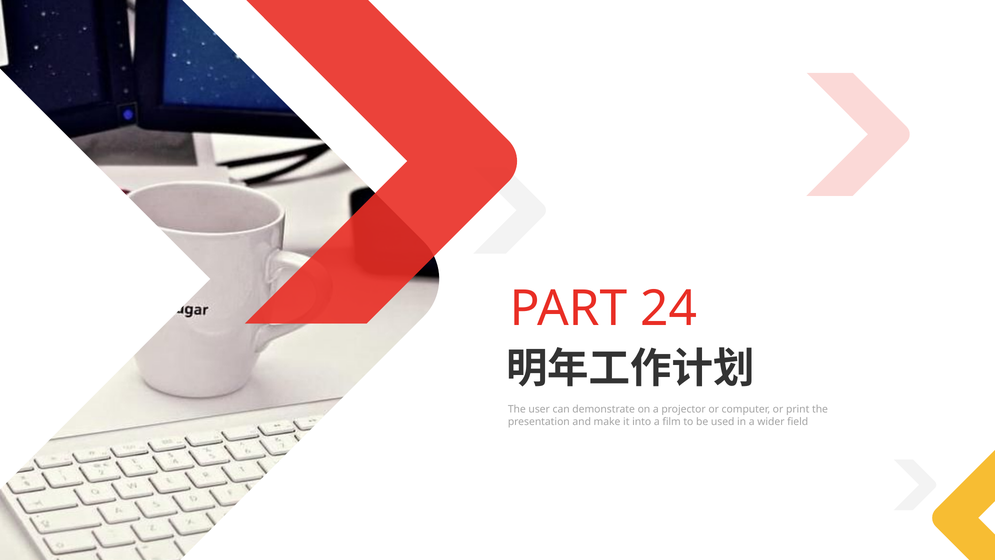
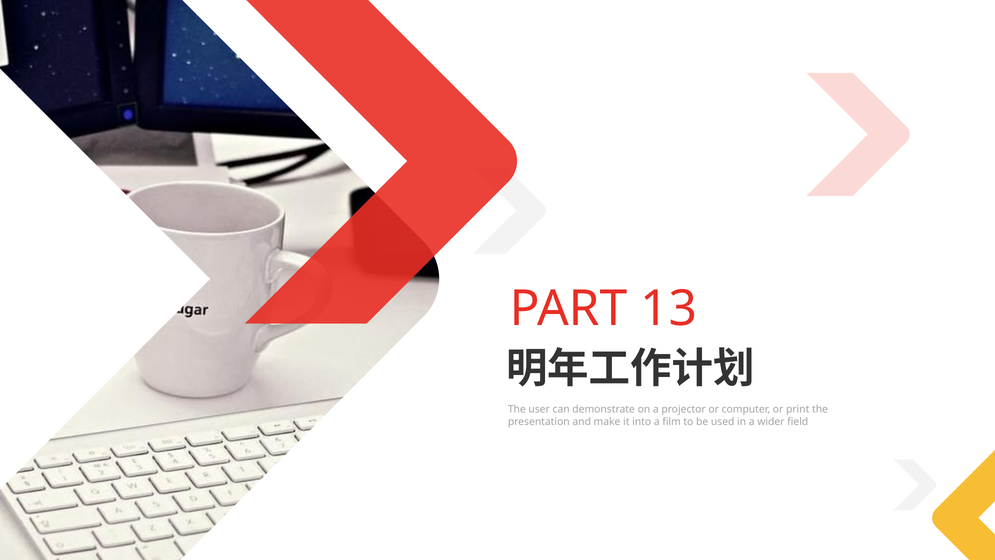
24: 24 -> 13 (669, 309)
